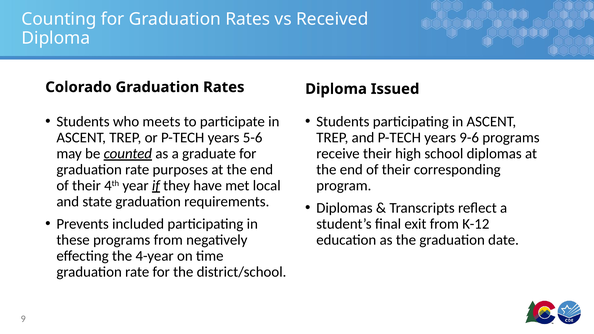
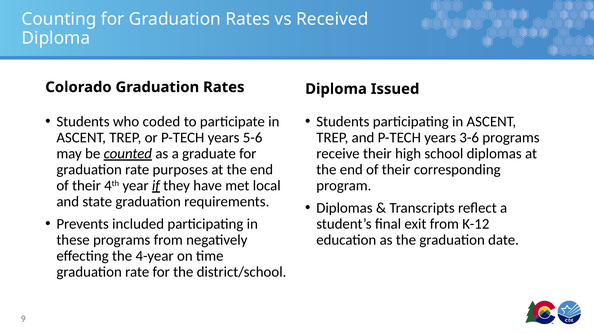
meets: meets -> coded (161, 122)
9-6: 9-6 -> 3-6 (469, 138)
